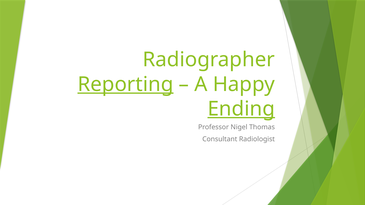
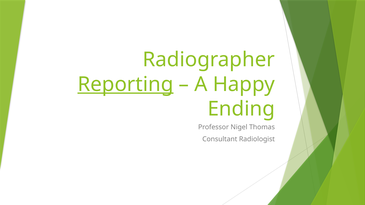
Ending underline: present -> none (241, 109)
